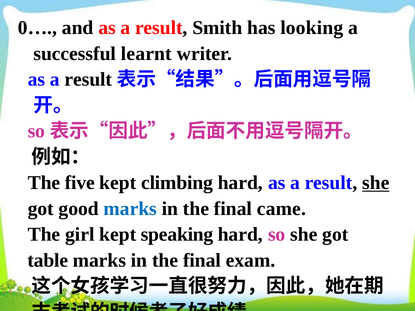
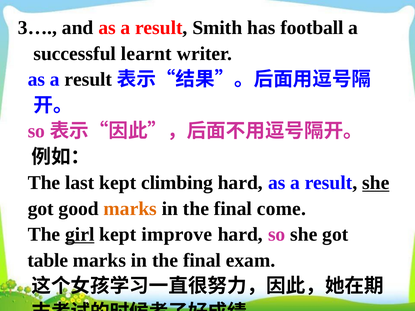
0…: 0… -> 3… (37, 28)
looking: looking -> football (312, 28)
five: five -> last (80, 183)
marks colour: blue -> orange (130, 209)
came: came -> come (281, 209)
girl underline: none -> present (80, 235)
speaking: speaking -> improve (177, 235)
